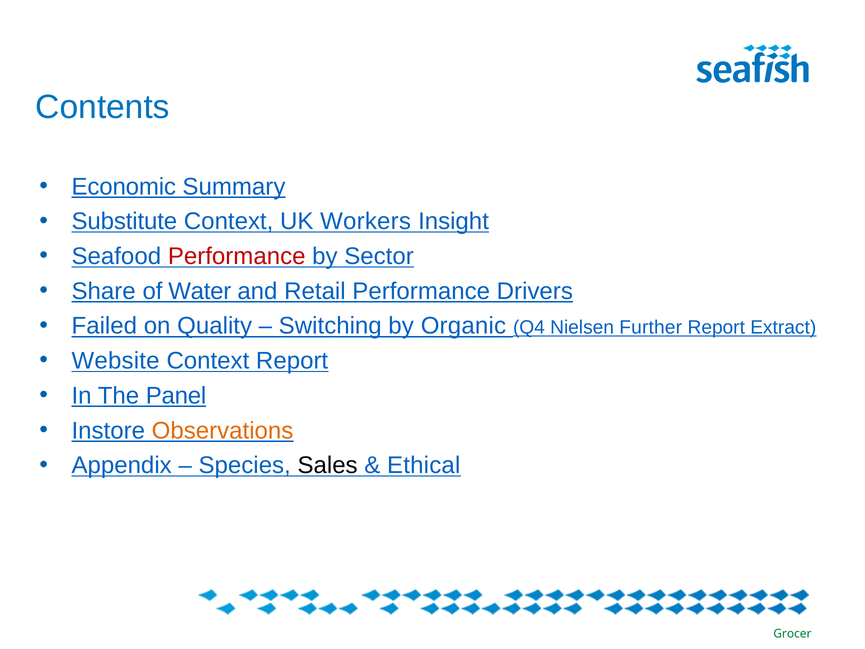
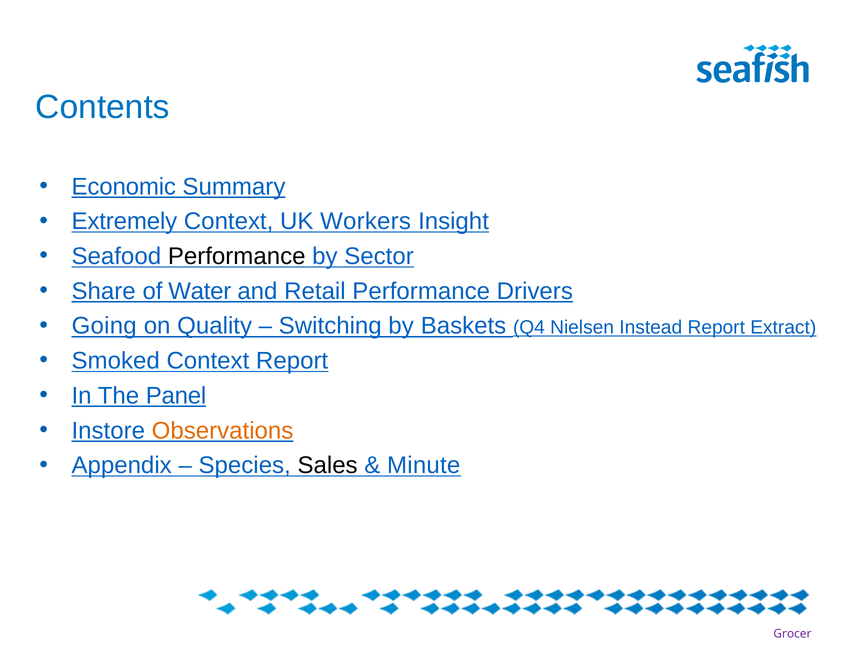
Substitute: Substitute -> Extremely (124, 221)
Performance colour: red -> black (237, 256)
Failed: Failed -> Going (104, 326)
Organic: Organic -> Baskets (463, 326)
Further: Further -> Instead (651, 328)
Website: Website -> Smoked (116, 361)
Ethical: Ethical -> Minute (424, 465)
Grocer colour: green -> purple (792, 633)
